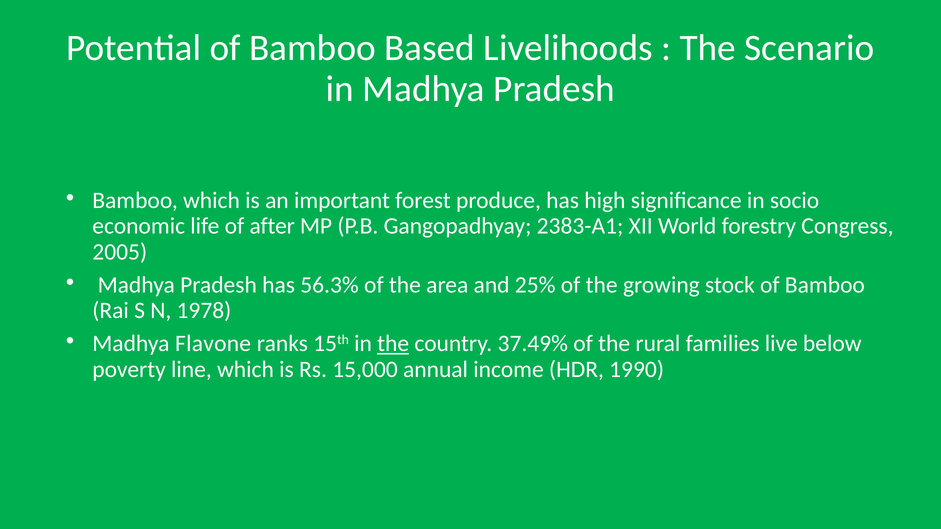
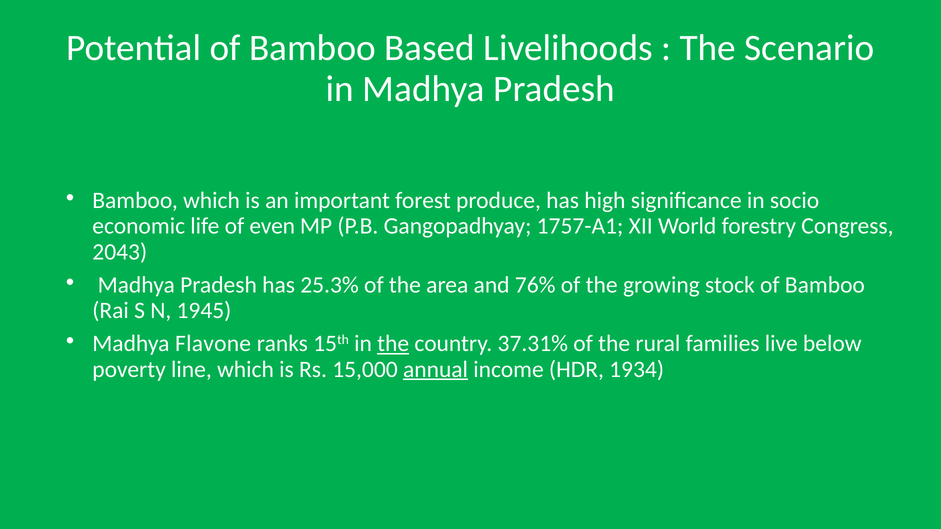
after: after -> even (272, 226)
2383-A1: 2383-A1 -> 1757-A1 (580, 226)
2005: 2005 -> 2043 (120, 252)
56.3%: 56.3% -> 25.3% (330, 285)
25%: 25% -> 76% (535, 285)
1978: 1978 -> 1945 (204, 311)
37.49%: 37.49% -> 37.31% (533, 344)
annual underline: none -> present (436, 370)
1990: 1990 -> 1934 (637, 370)
